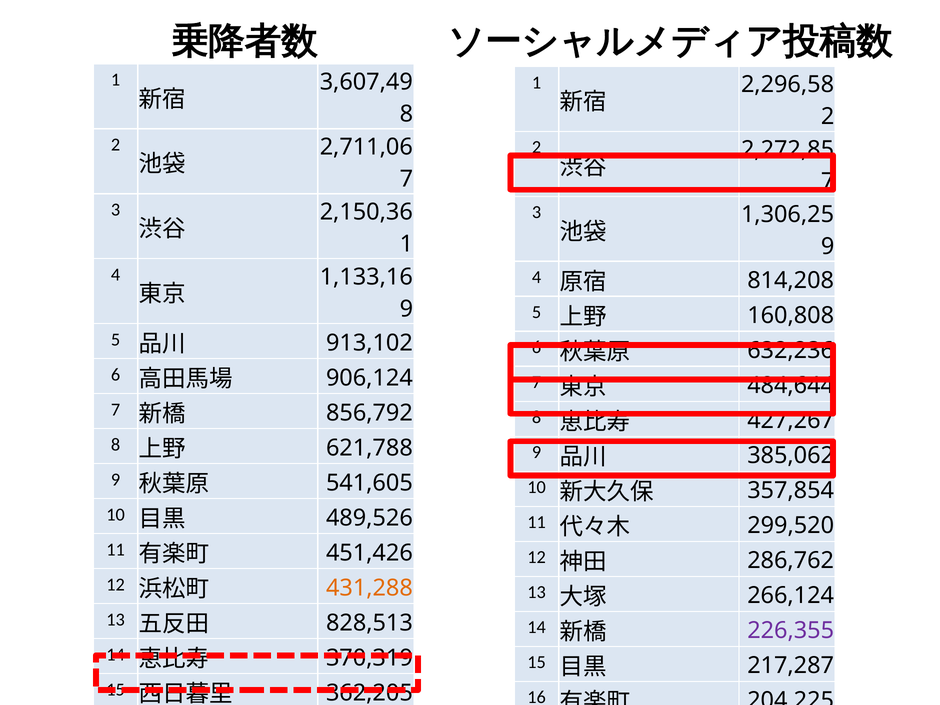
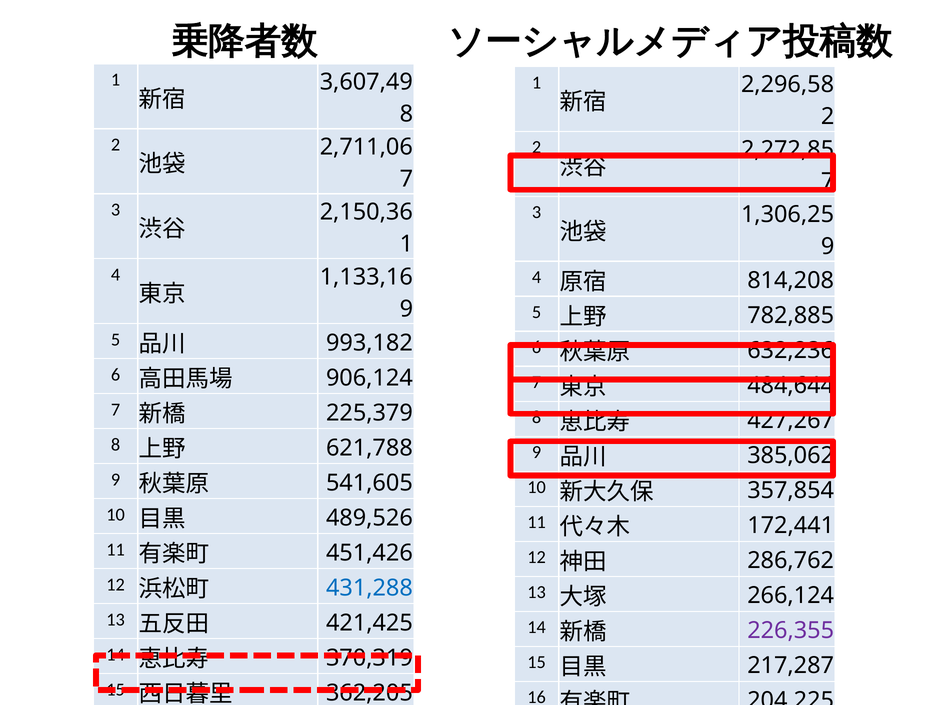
160,808: 160,808 -> 782,885 (791, 316)
913,102: 913,102 -> 993,182 (369, 343)
856,792: 856,792 -> 225,379 (369, 413)
299,520: 299,520 -> 172,441 (791, 526)
431,288 colour: orange -> blue (369, 588)
828,513: 828,513 -> 421,425 (369, 623)
